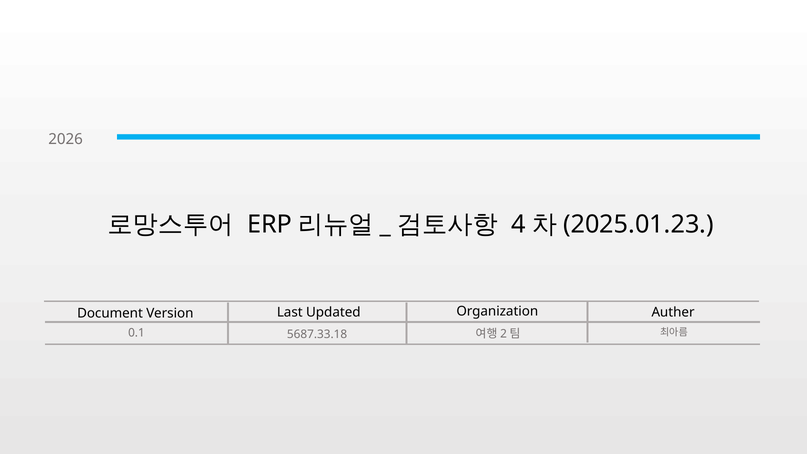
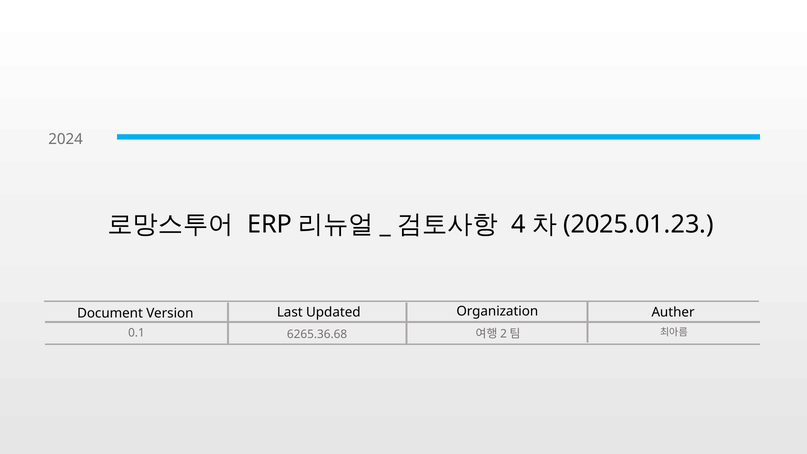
2026: 2026 -> 2024 (66, 139)
5687.33.18: 5687.33.18 -> 6265.36.68 (317, 335)
